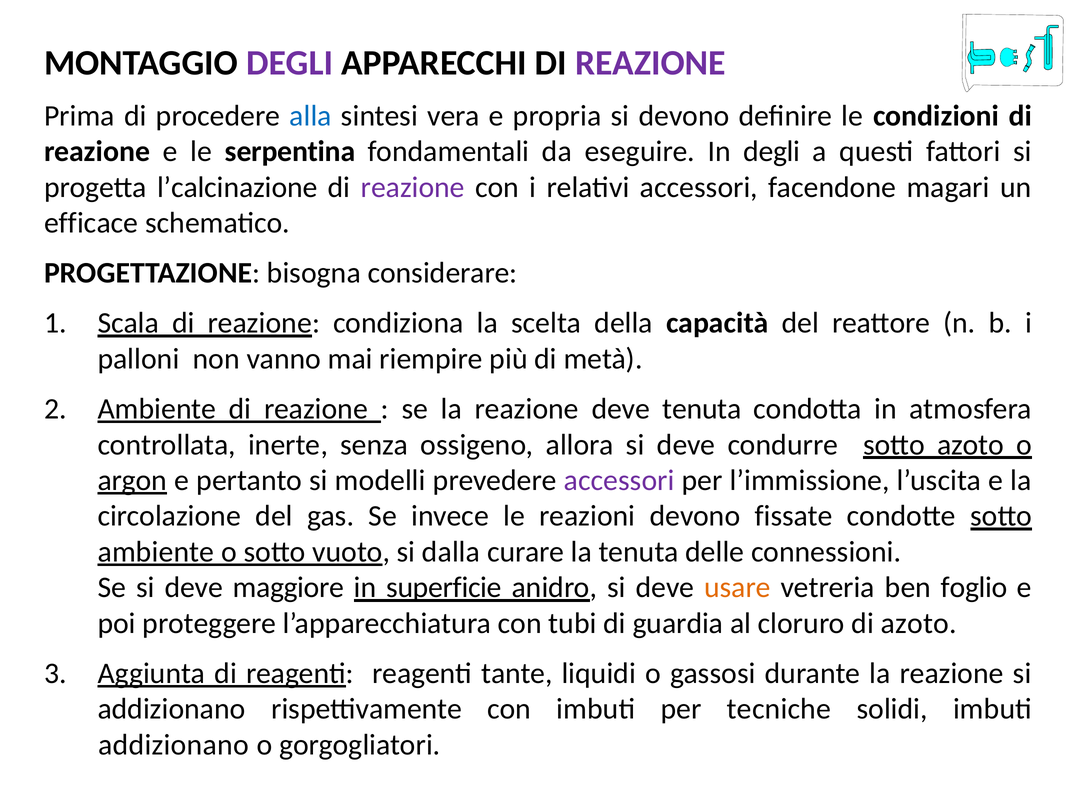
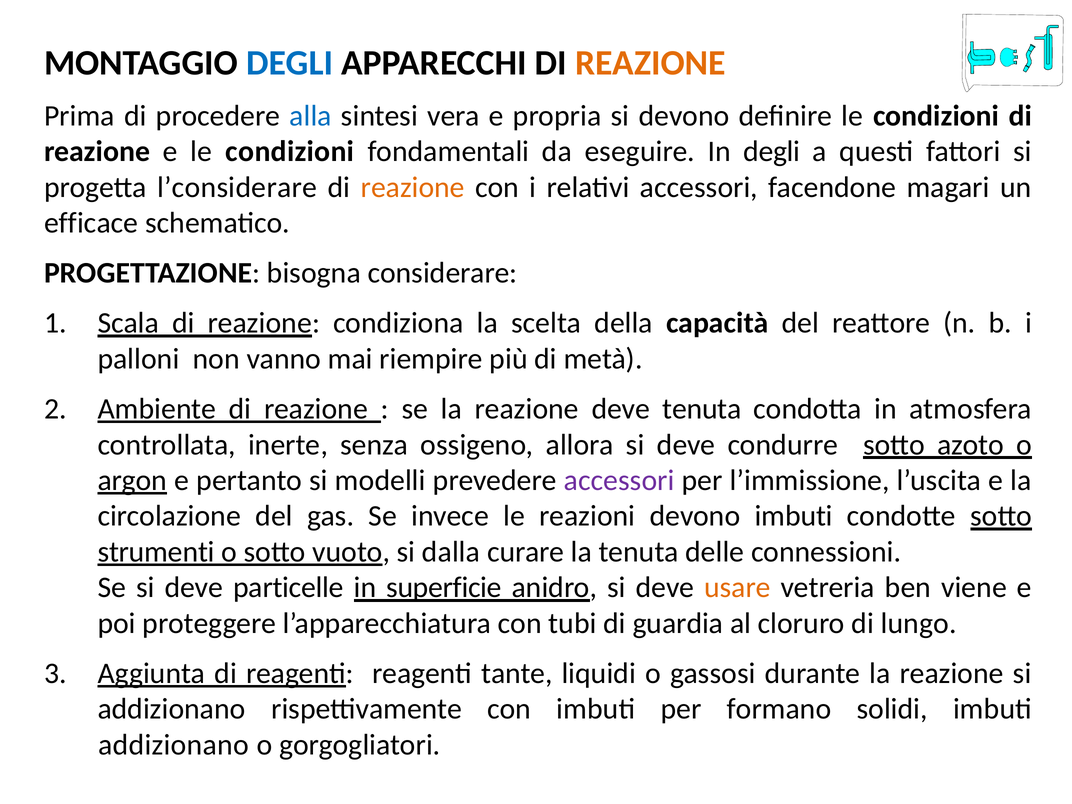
DEGLI colour: purple -> blue (290, 63)
REAZIONE colour: purple -> orange (650, 63)
e le serpentina: serpentina -> condizioni (290, 152)
l’calcinazione: l’calcinazione -> l’considerare (237, 187)
reazione colour: purple -> orange (413, 187)
devono fissate: fissate -> imbuti (794, 516)
ambiente: ambiente -> strumenti (156, 552)
maggiore: maggiore -> particelle (288, 588)
foglio: foglio -> viene (974, 588)
di azoto: azoto -> lungo (919, 623)
tecniche: tecniche -> formano (779, 709)
